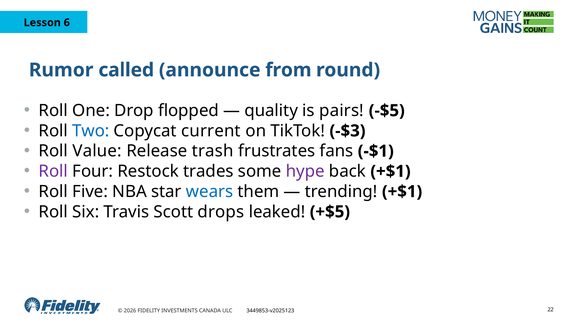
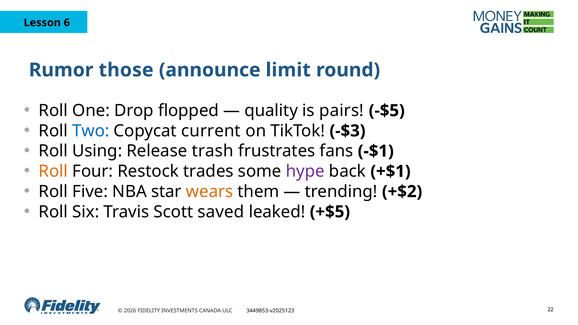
called: called -> those (126, 70)
from: from -> limit (288, 70)
Value: Value -> Using (97, 151)
Roll colour: purple -> orange (53, 171)
wears colour: blue -> orange (210, 192)
trending +$1: +$1 -> +$2 (402, 192)
drops: drops -> saved (221, 212)
